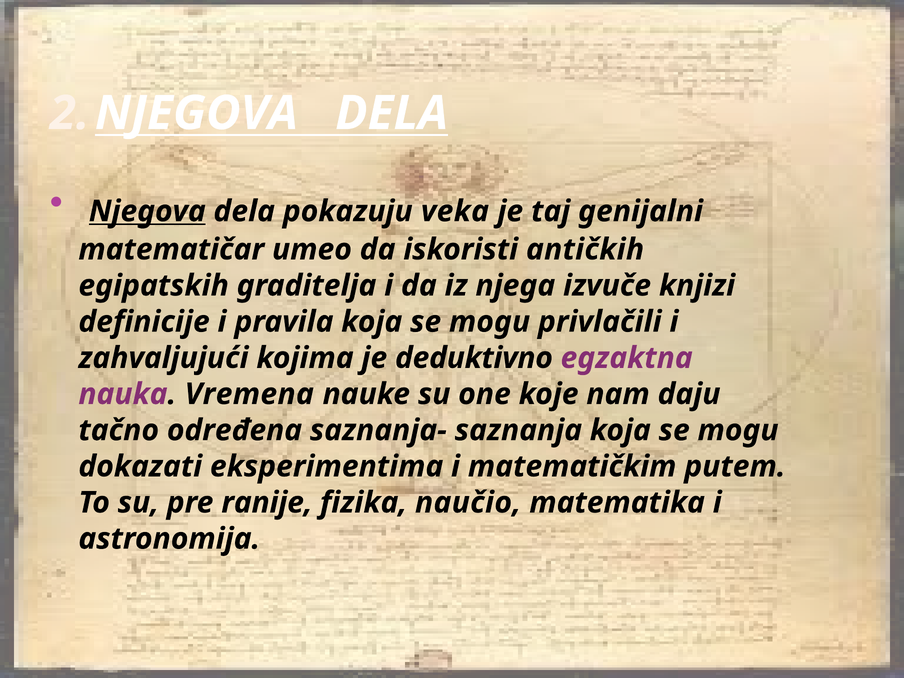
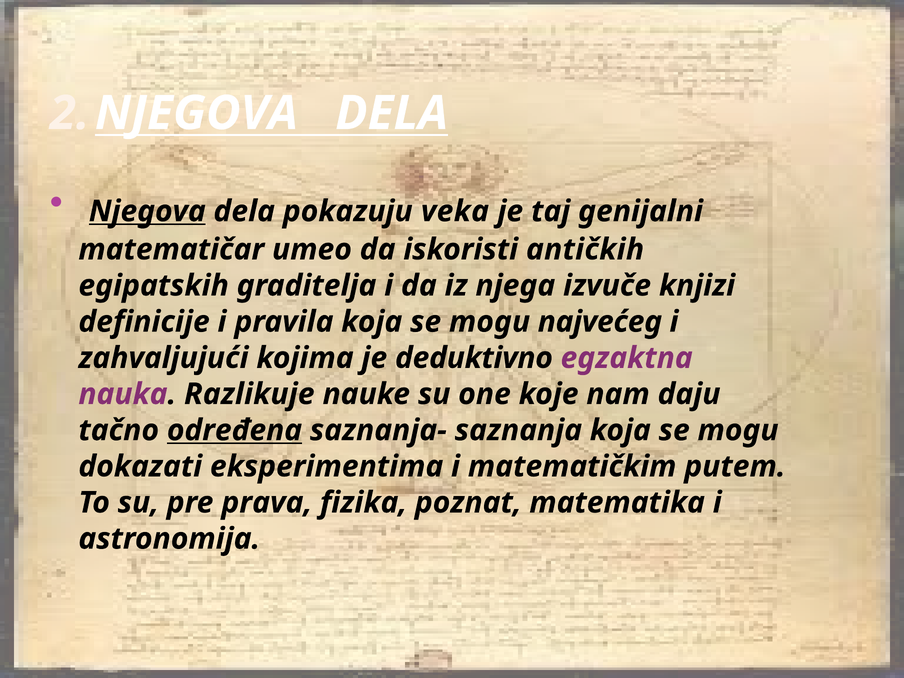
privlačili: privlačili -> najvećeg (600, 322)
Vremena: Vremena -> Razlikuje (249, 394)
određena underline: none -> present (234, 430)
ranije: ranije -> prava (267, 503)
naučio: naučio -> poznat (468, 503)
